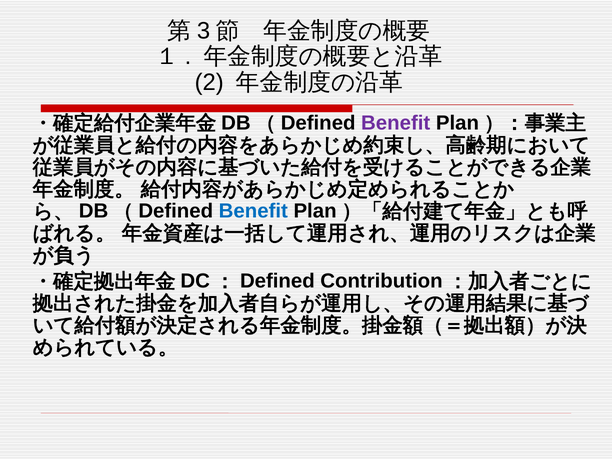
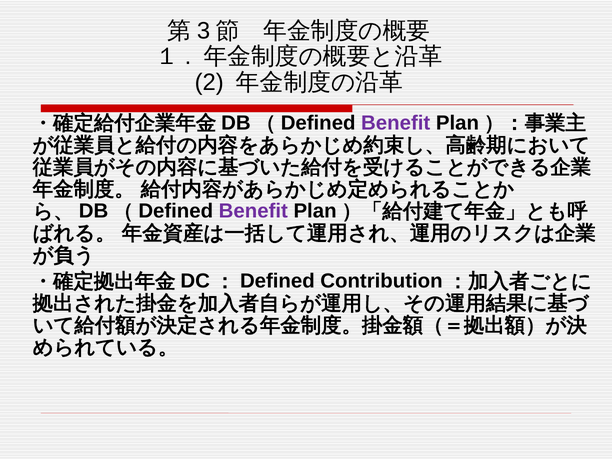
Benefit colour: blue -> purple (253, 211)
